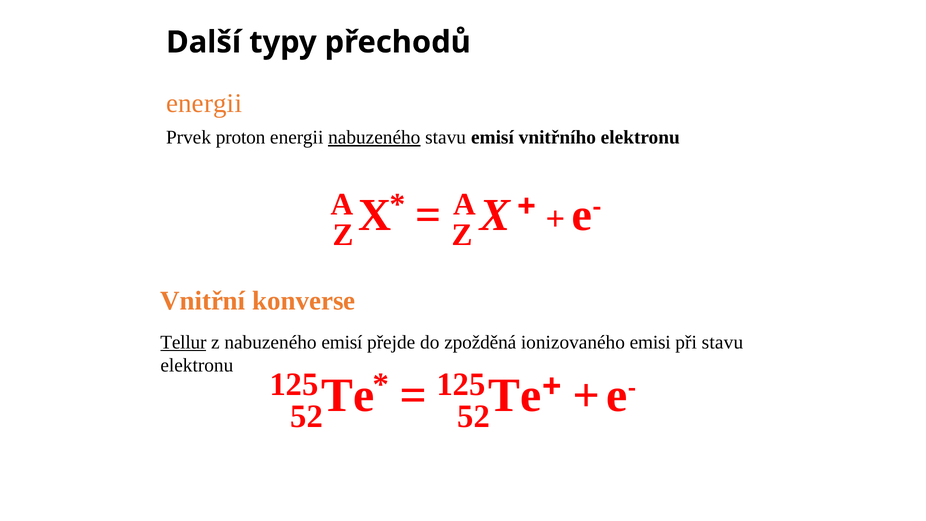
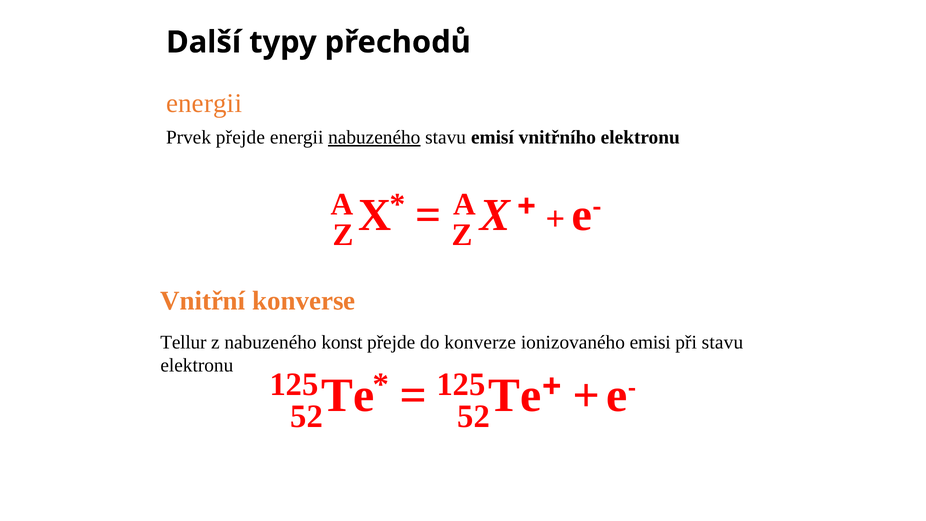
Prvek proton: proton -> přejde (240, 137)
Tellur underline: present -> none (183, 342)
nabuzeného emisí: emisí -> konst (342, 342)
zpožděná: zpožděná -> konverze (480, 342)
